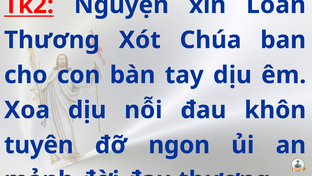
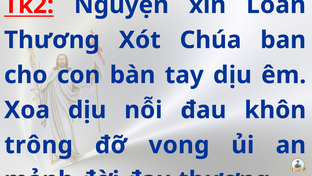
tuyên: tuyên -> trông (39, 145)
ngon: ngon -> vong (179, 145)
